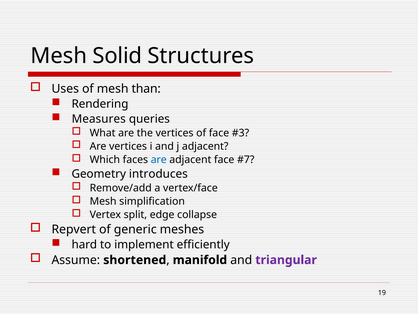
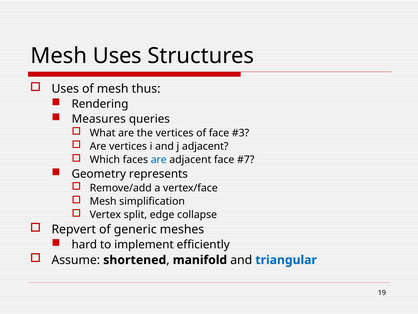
Mesh Solid: Solid -> Uses (117, 56)
than: than -> thus (146, 89)
introduces: introduces -> represents (158, 174)
triangular colour: purple -> blue (286, 260)
